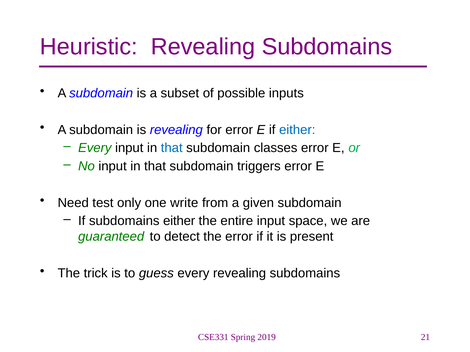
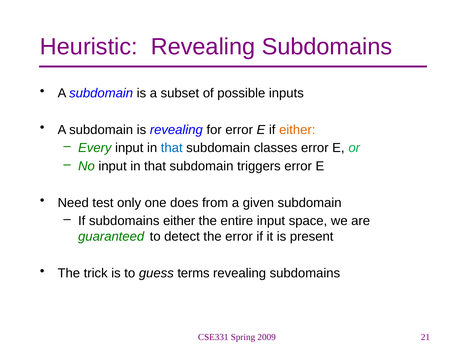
either colour: blue -> orange (297, 130)
write: write -> does (184, 203)
guess every: every -> terms (193, 274)
2019: 2019 -> 2009 (267, 337)
